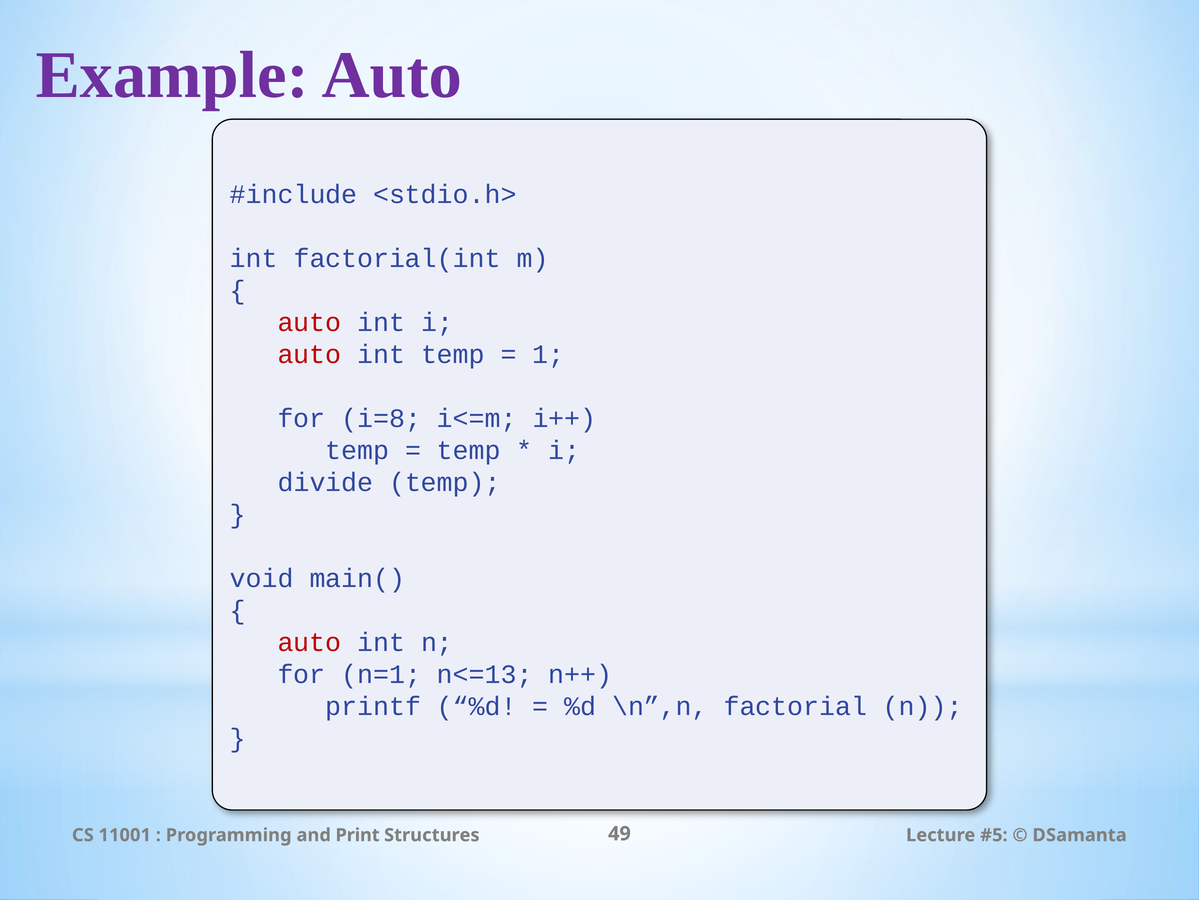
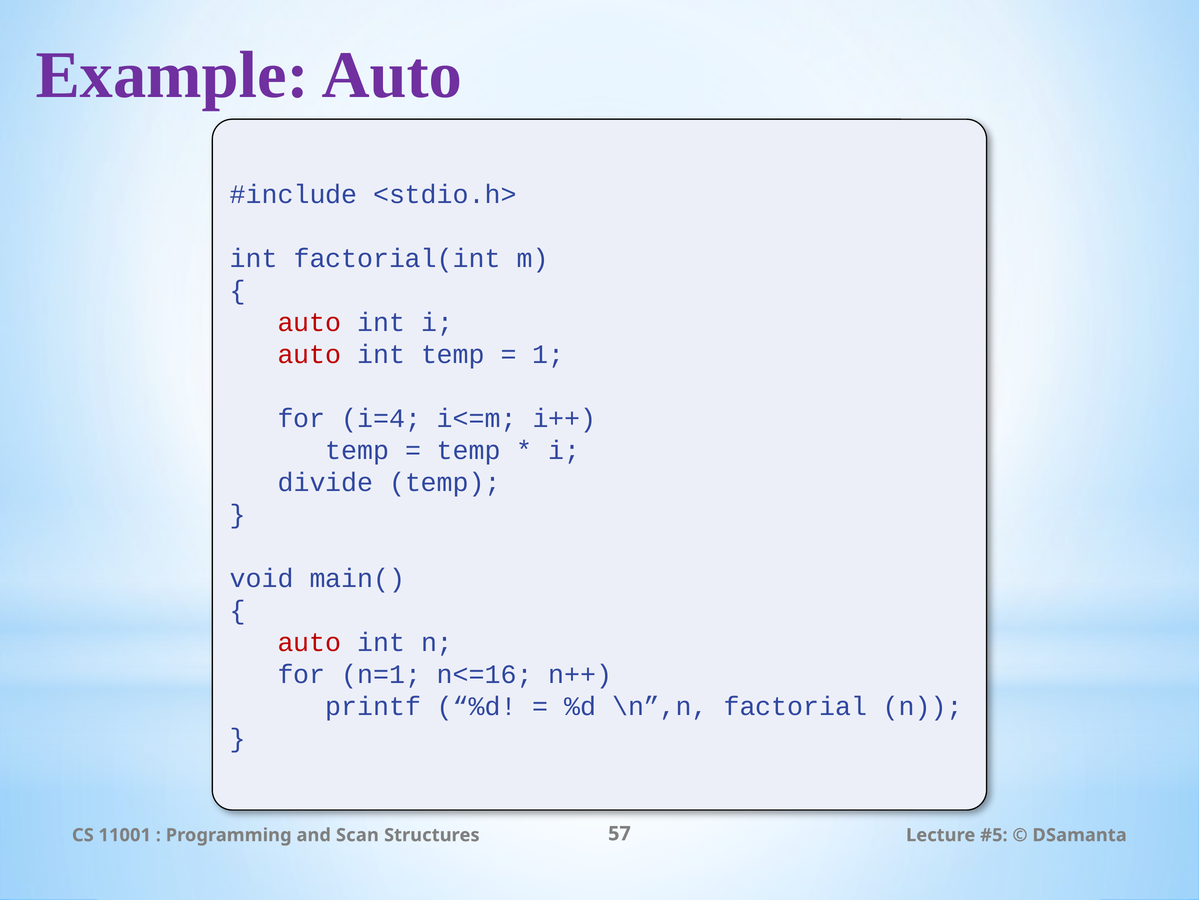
i=8: i=8 -> i=4 (381, 418)
n<=13: n<=13 -> n<=16 (485, 674)
Print: Print -> Scan (357, 834)
49: 49 -> 57 (619, 833)
